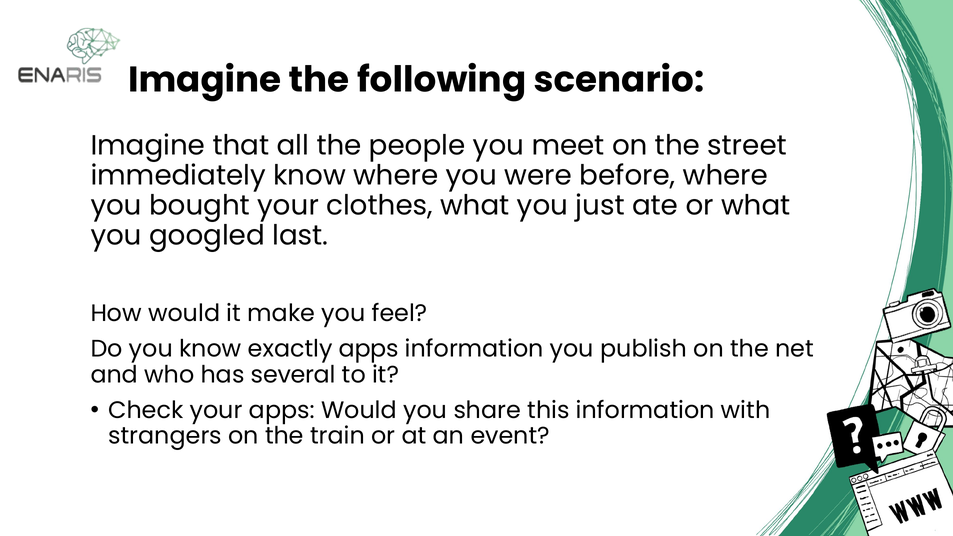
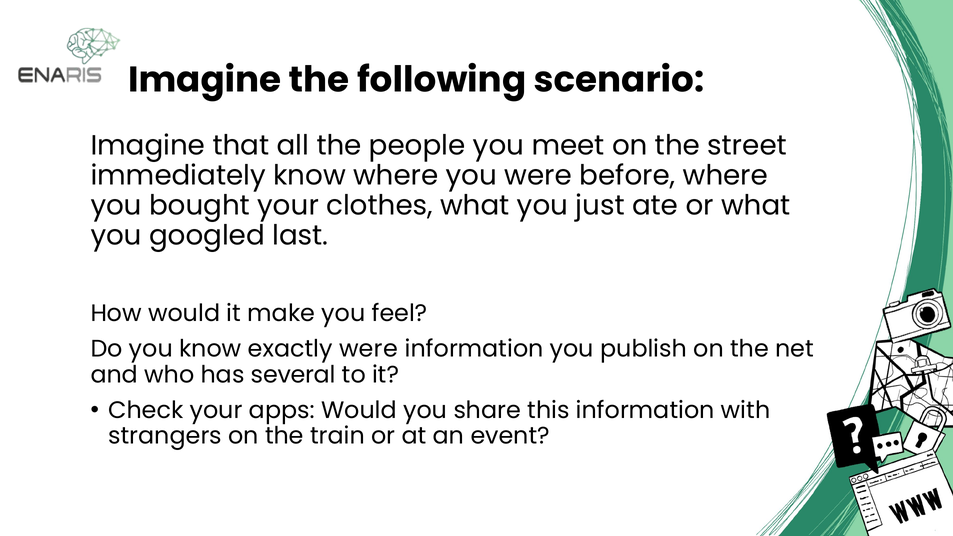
exactly apps: apps -> were (369, 349)
